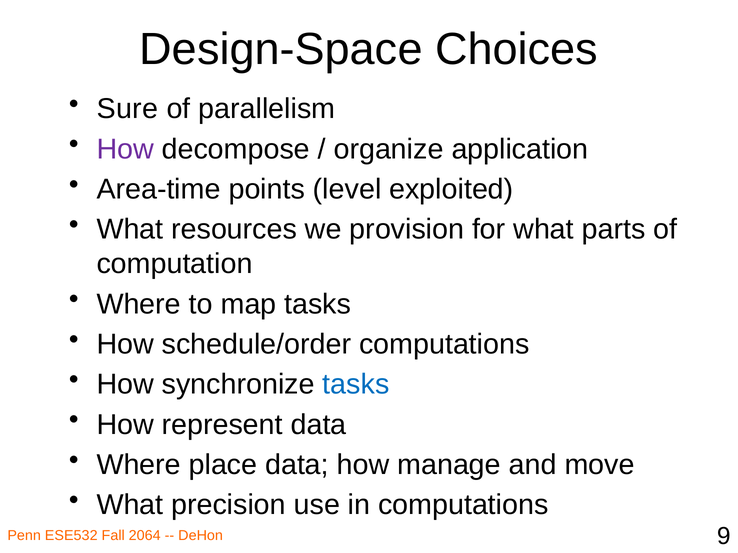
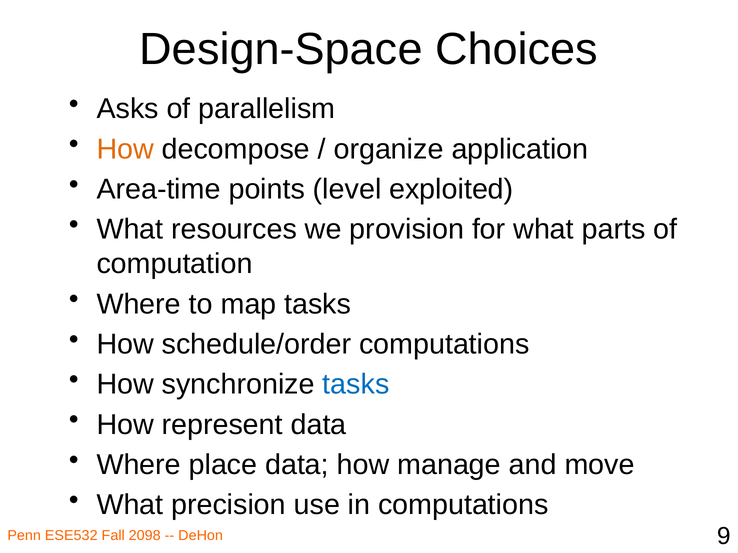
Sure: Sure -> Asks (128, 109)
How colour: purple -> orange (125, 149)
2064: 2064 -> 2098 (145, 536)
